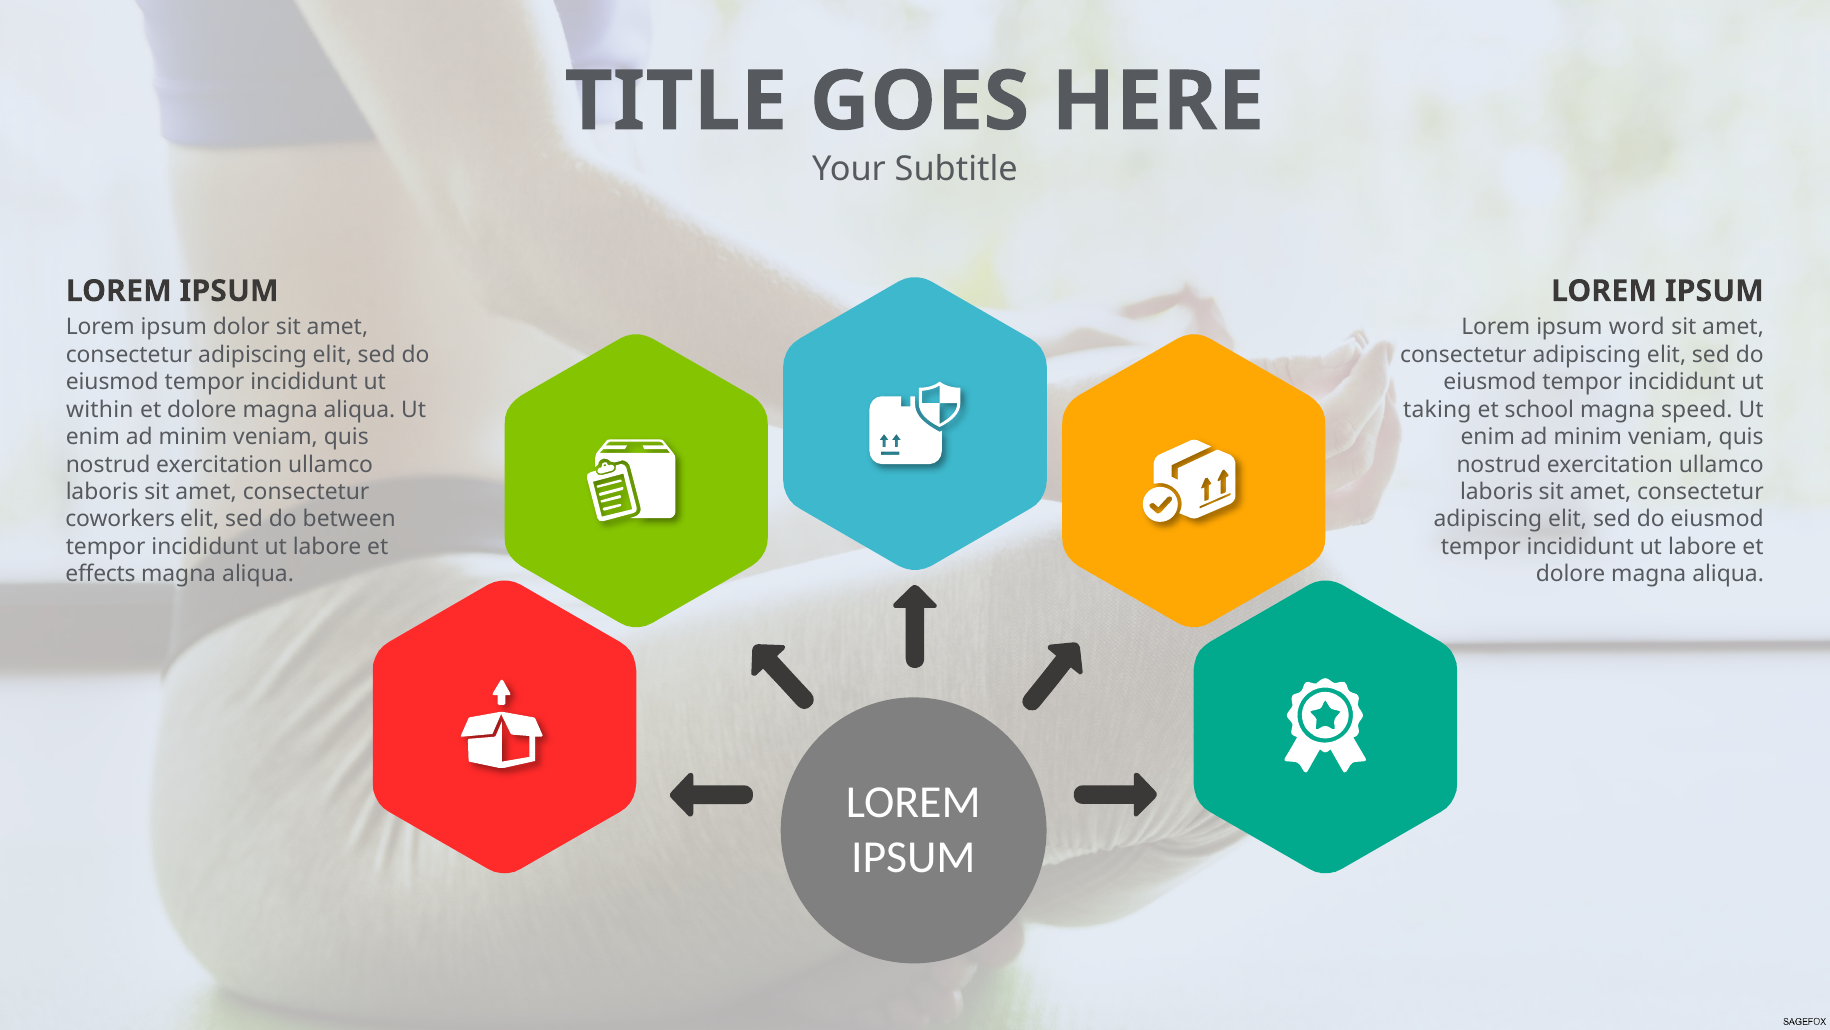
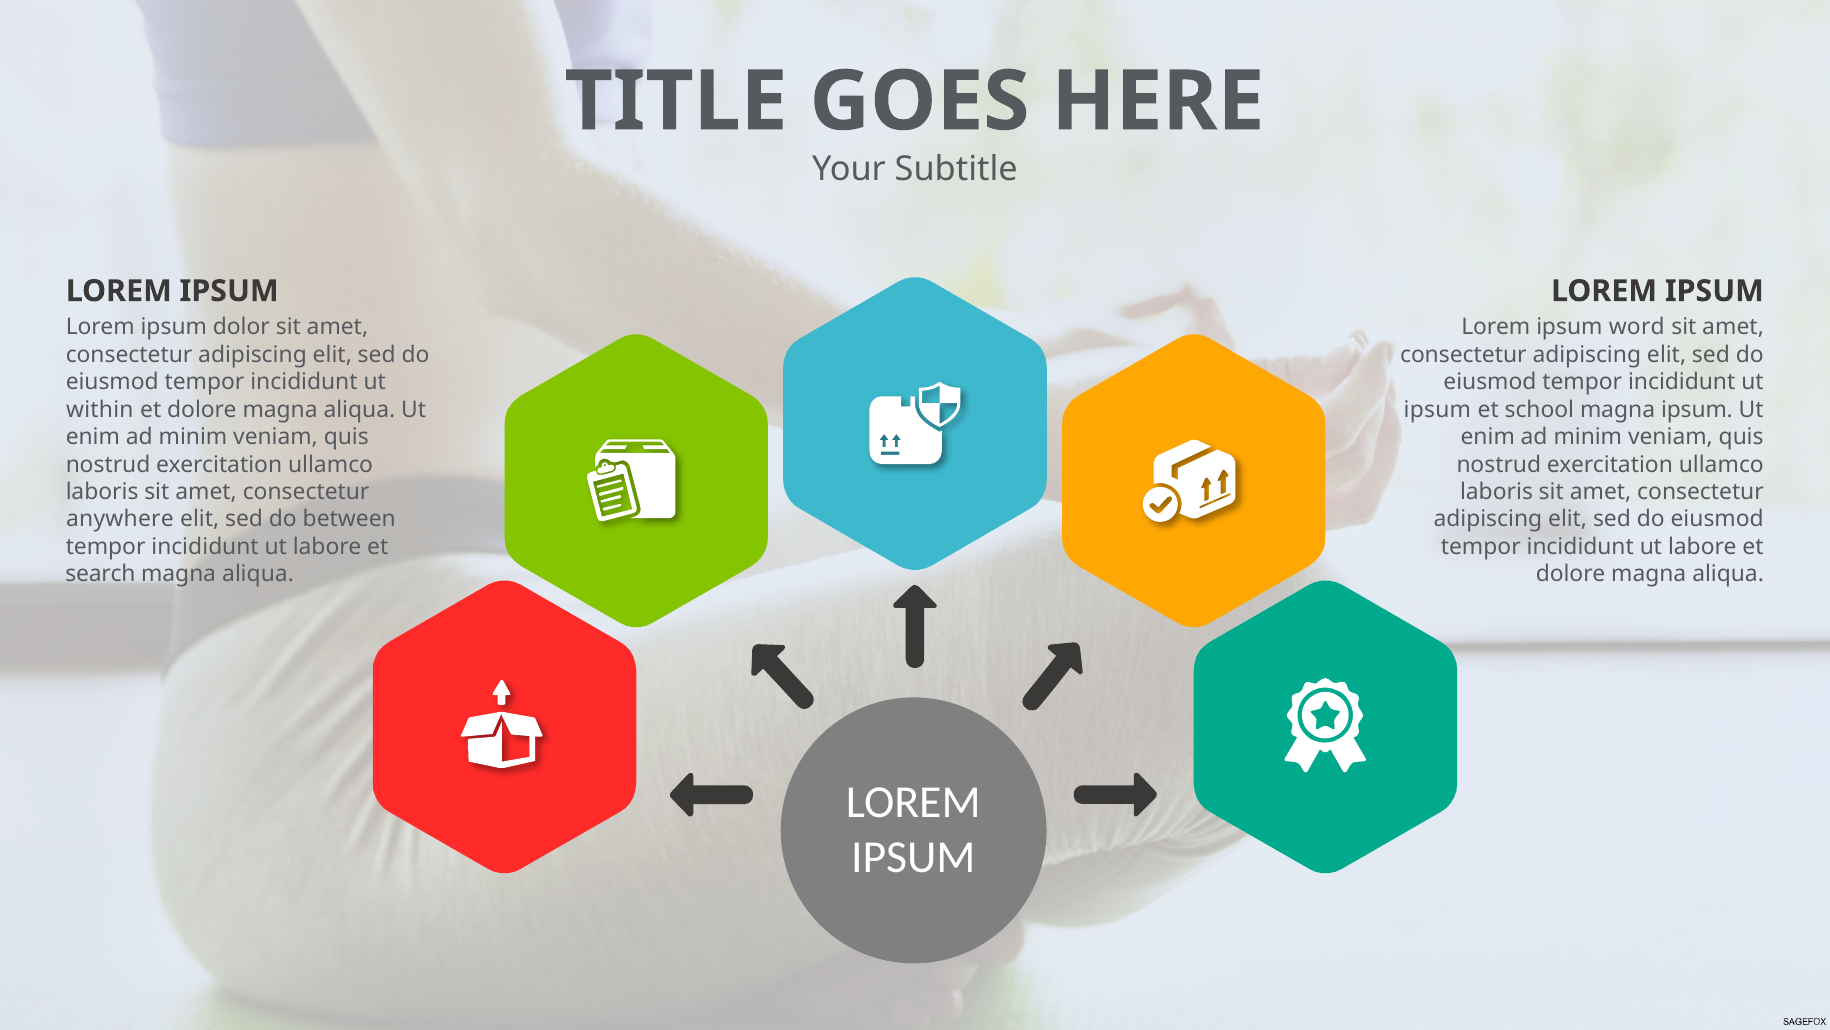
taking: taking -> ipsum (1437, 409)
magna speed: speed -> ipsum (1697, 409)
coworkers: coworkers -> anywhere (120, 519)
effects: effects -> search (101, 574)
